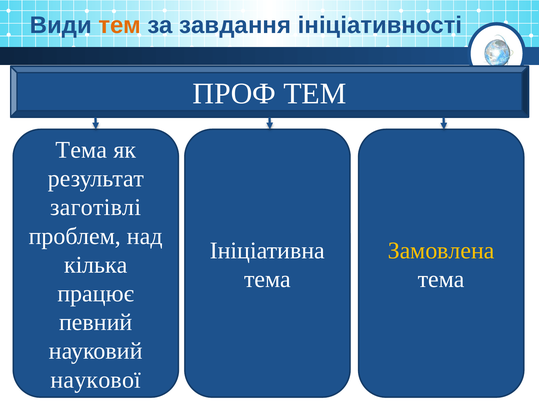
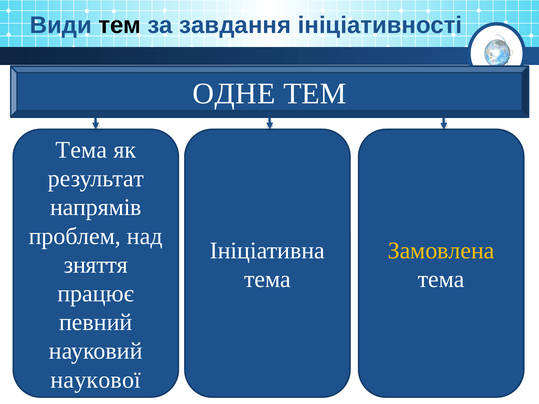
тем colour: orange -> black (120, 25)
ПРОФ: ПРОФ -> ОДНЕ (234, 94)
заготівлі: заготівлі -> напрямів (96, 208)
кілька: кілька -> зняття (96, 265)
